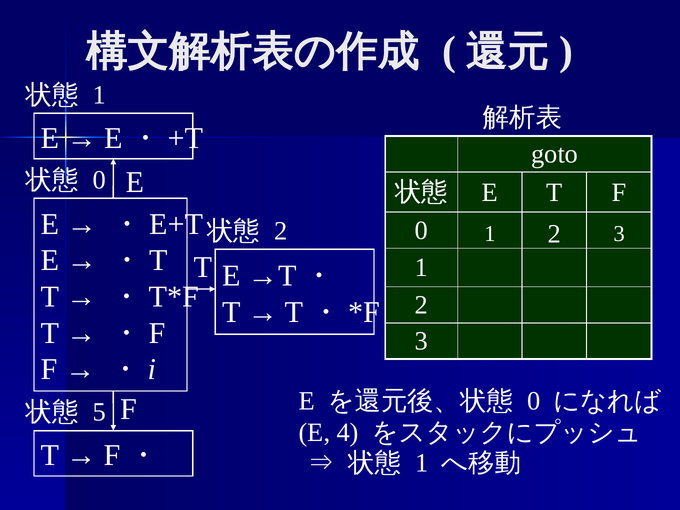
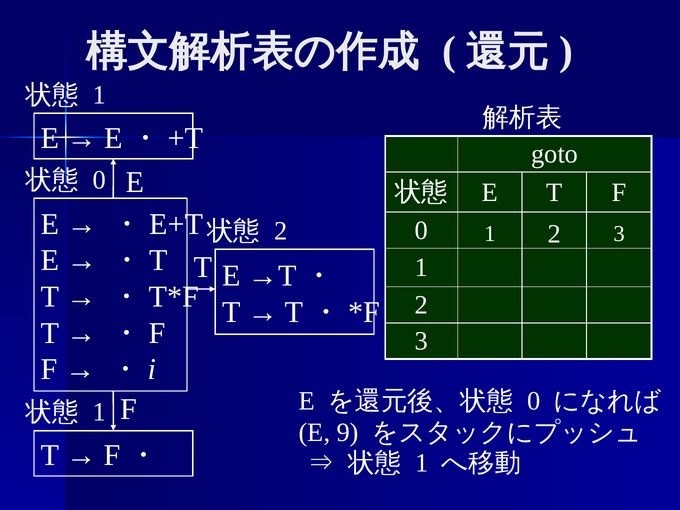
5: 5 -> 1 (99, 412)
4: 4 -> 9 (348, 433)
